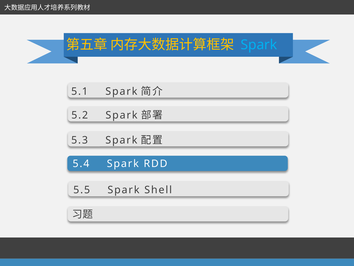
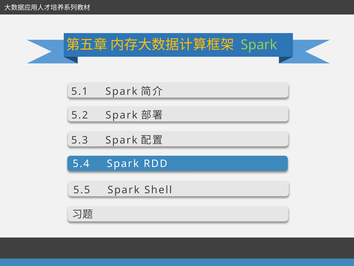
Spark colour: light blue -> light green (259, 45)
